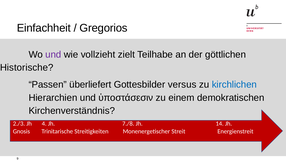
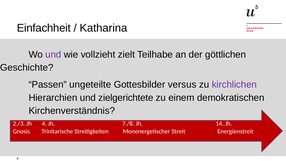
Gregorios: Gregorios -> Katharina (103, 28)
Historische: Historische -> Geschichte (27, 68)
überliefert: überliefert -> ungeteilte (90, 85)
kirchlichen colour: blue -> purple (234, 85)
ὑποστάσεσιν: ὑποστάσεσιν -> zielgerichtete (126, 98)
